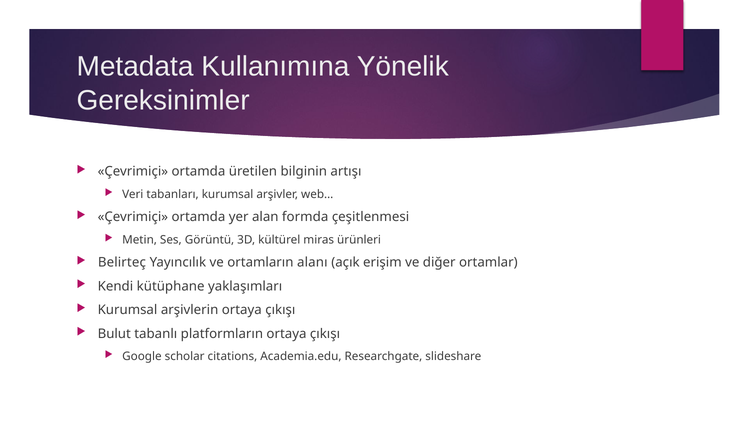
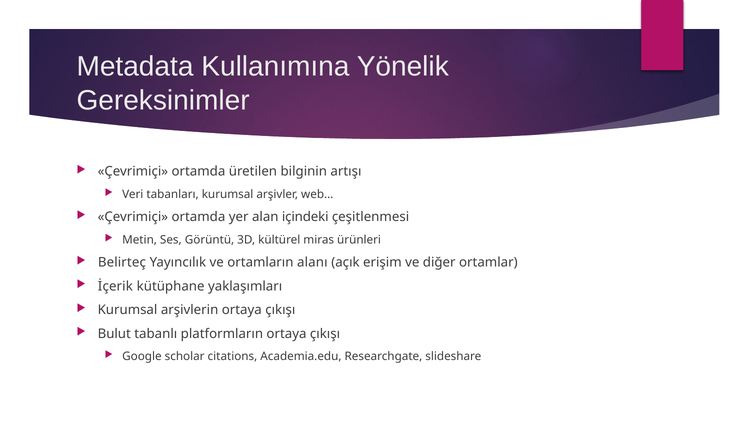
formda: formda -> içindeki (305, 217)
Kendi: Kendi -> İçerik (115, 287)
